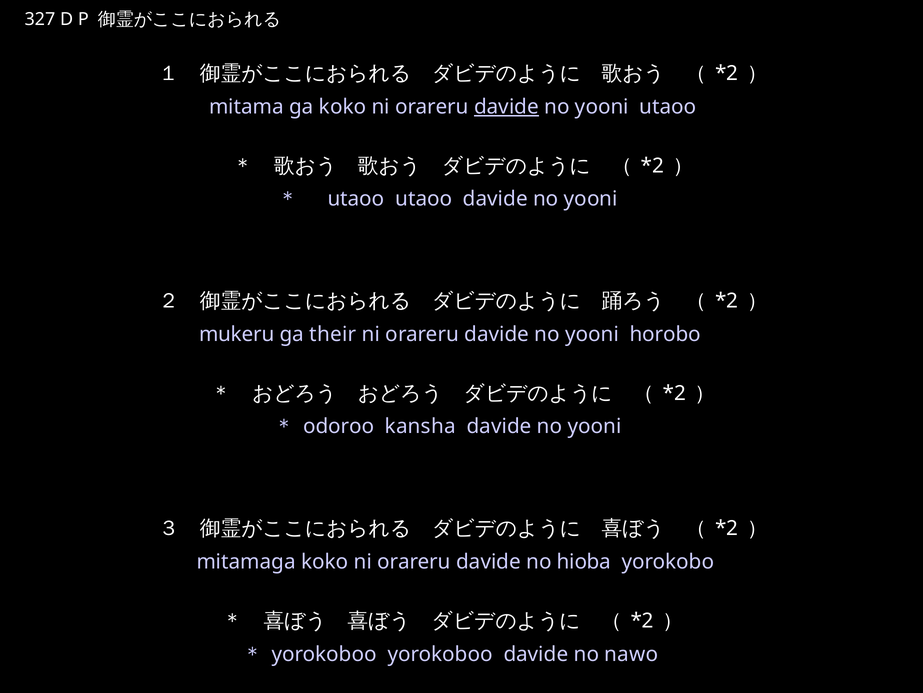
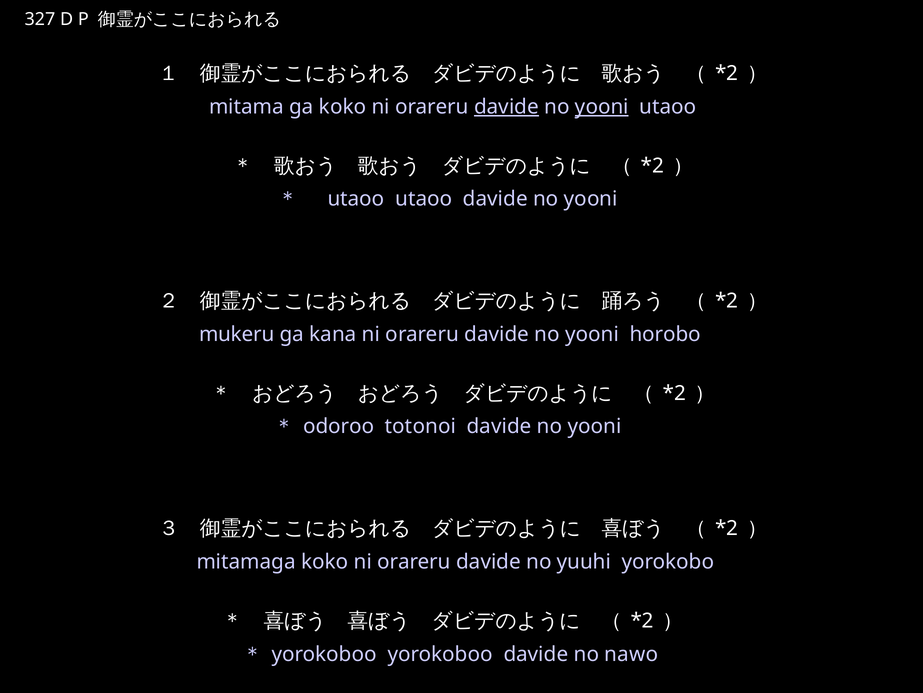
yooni underline: none -> present (602, 107)
their: their -> kana (333, 334)
kansha: kansha -> totonoi (420, 426)
hioba: hioba -> yuuhi (584, 561)
